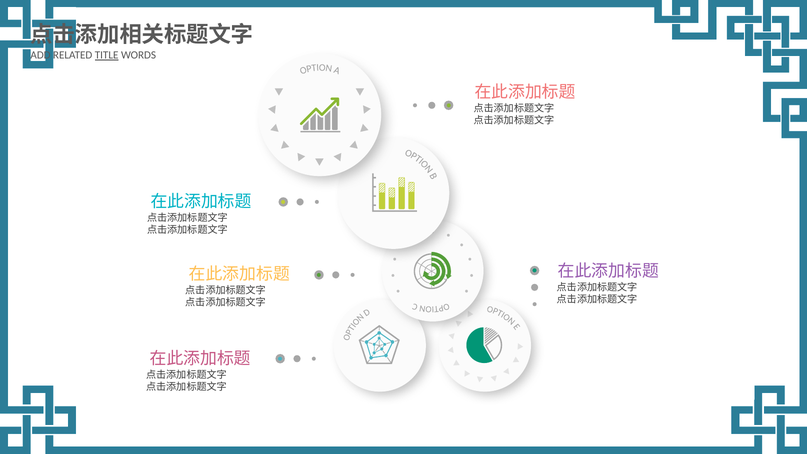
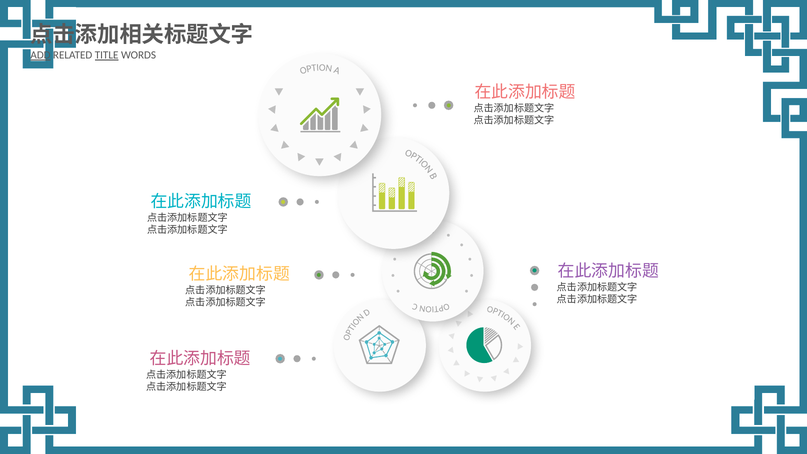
ADD underline: none -> present (41, 55)
